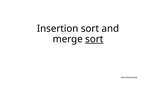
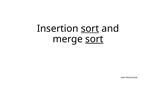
sort underline: none -> present (90, 28)
